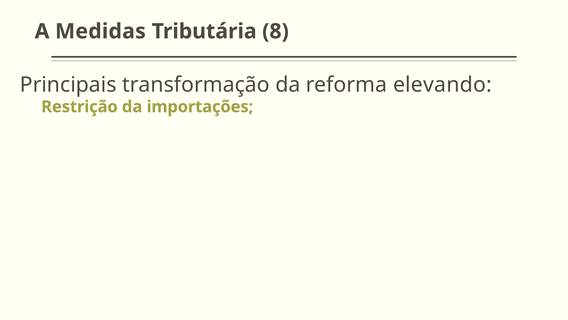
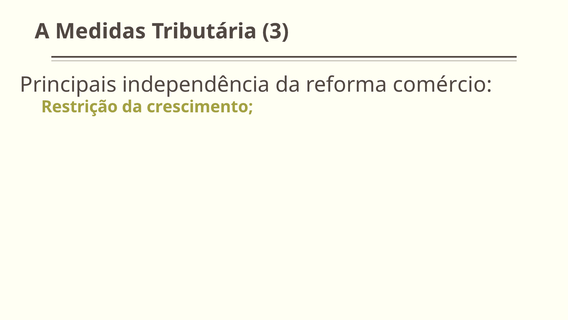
8: 8 -> 3 (275, 31)
transformação: transformação -> independência (196, 85)
elevando: elevando -> comércio (442, 85)
importações: importações -> crescimento (200, 107)
